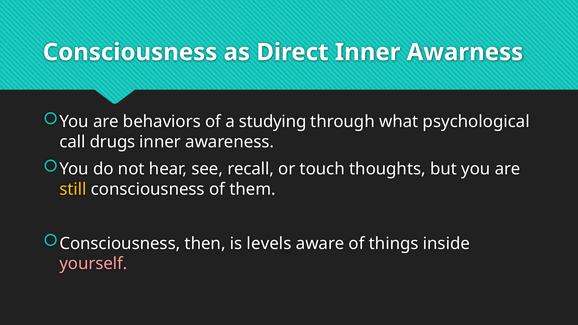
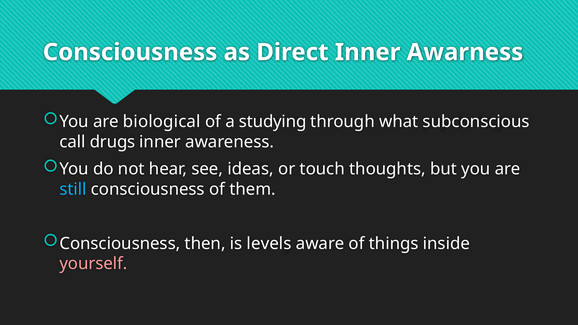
behaviors: behaviors -> biological (162, 122)
psychological: psychological -> subconscious (476, 122)
recall: recall -> ideas (251, 169)
still colour: yellow -> light blue (73, 189)
